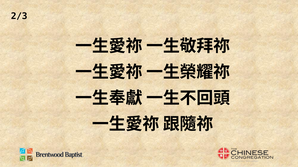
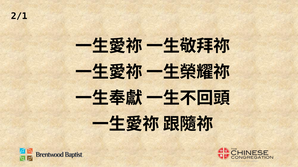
2/3: 2/3 -> 2/1 (19, 16)
